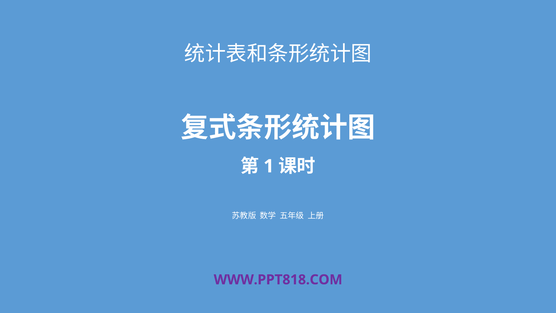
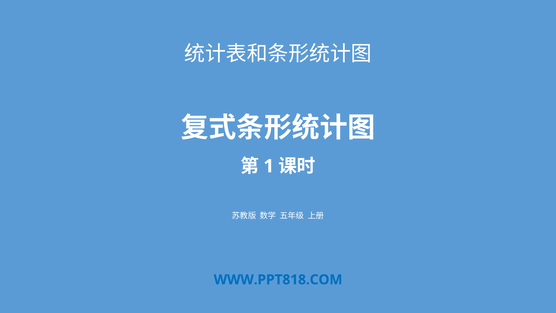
WWW.PPT818.COM colour: purple -> blue (278, 279)
